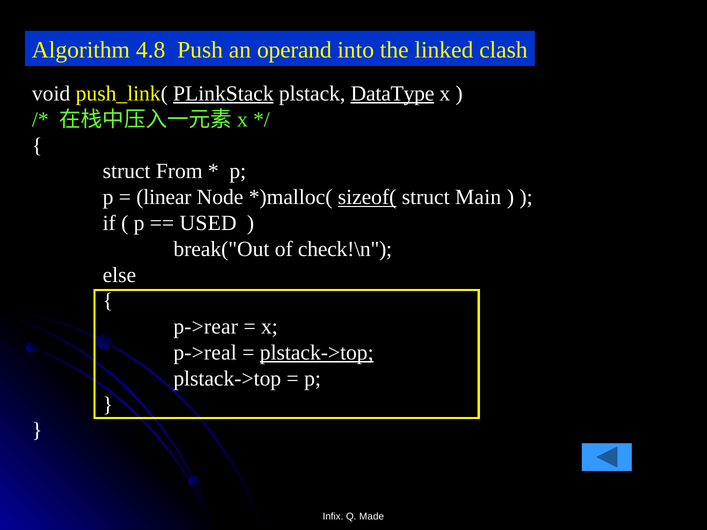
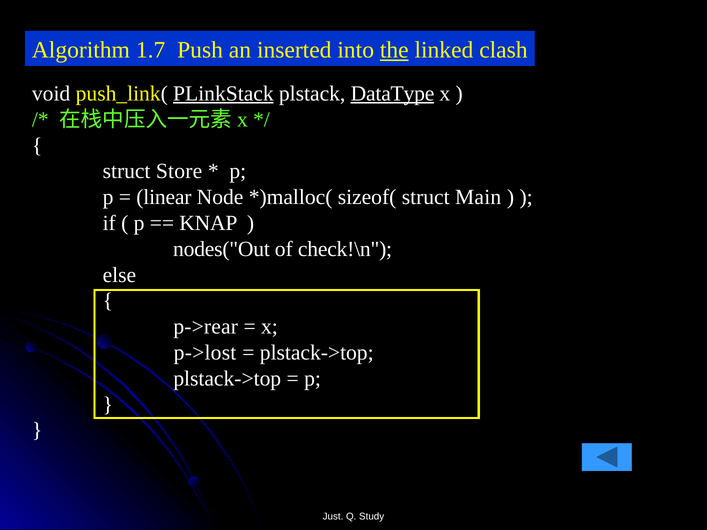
4.8: 4.8 -> 1.7 (151, 50)
operand: operand -> inserted (294, 50)
the underline: none -> present (394, 50)
From: From -> Store (179, 171)
sizeof( underline: present -> none (367, 197)
USED: USED -> KNAP (208, 223)
break("Out: break("Out -> nodes("Out (221, 249)
p->real: p->real -> p->lost (205, 353)
plstack->top underline: present -> none (317, 353)
Infix: Infix -> Just (333, 517)
Made: Made -> Study (372, 517)
